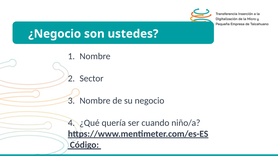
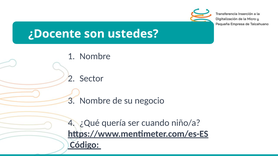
¿Negocio: ¿Negocio -> ¿Docente (55, 34)
